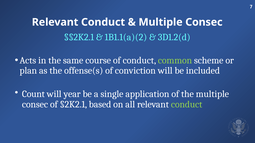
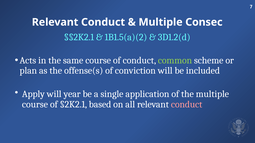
1B1.1(a)(2: 1B1.1(a)(2 -> 1B1.5(a)(2 (126, 37)
Count: Count -> Apply (33, 94)
consec: consec -> course (35, 105)
conduct colour: light green -> pink (187, 105)
